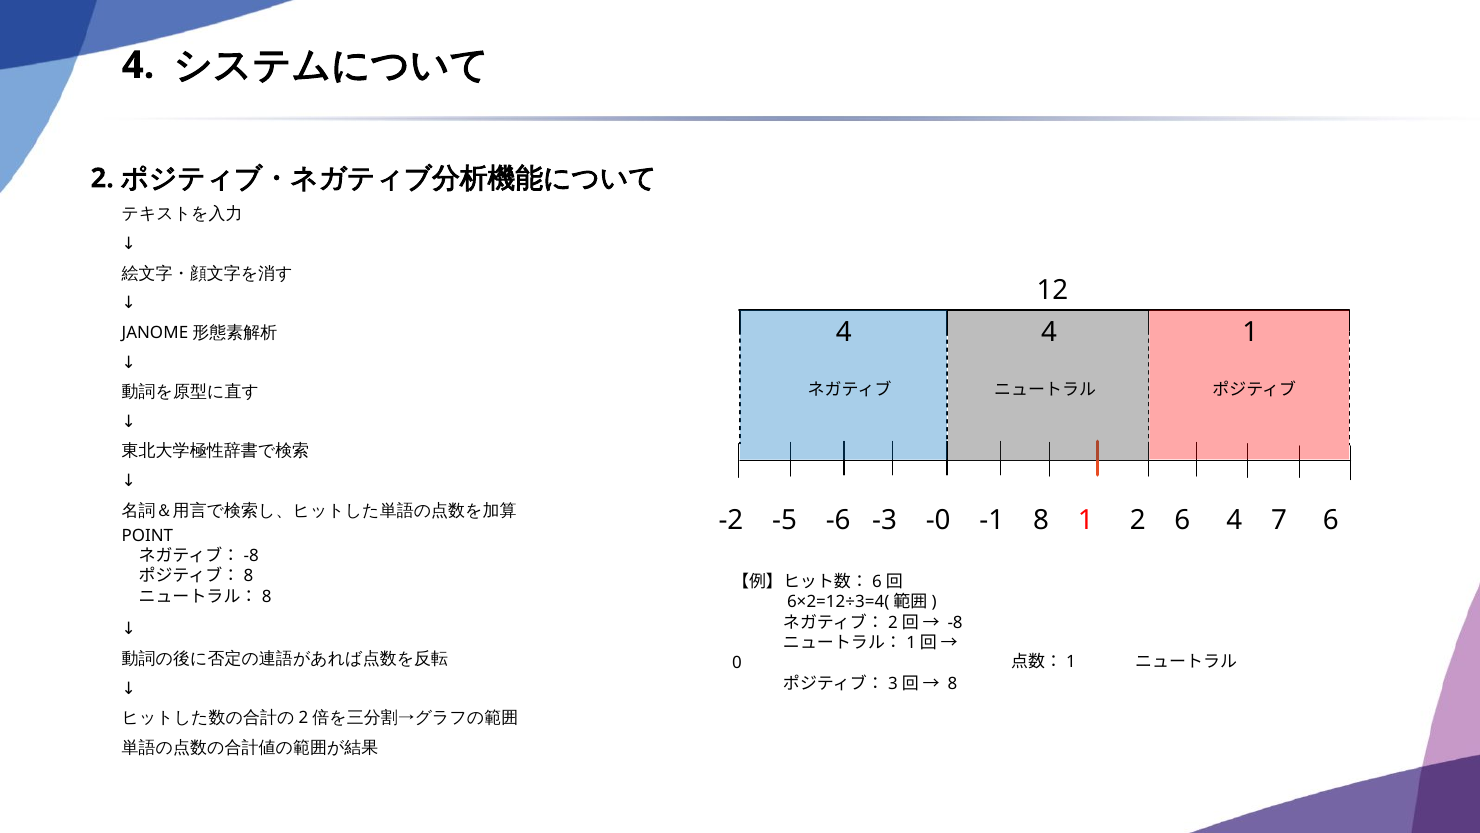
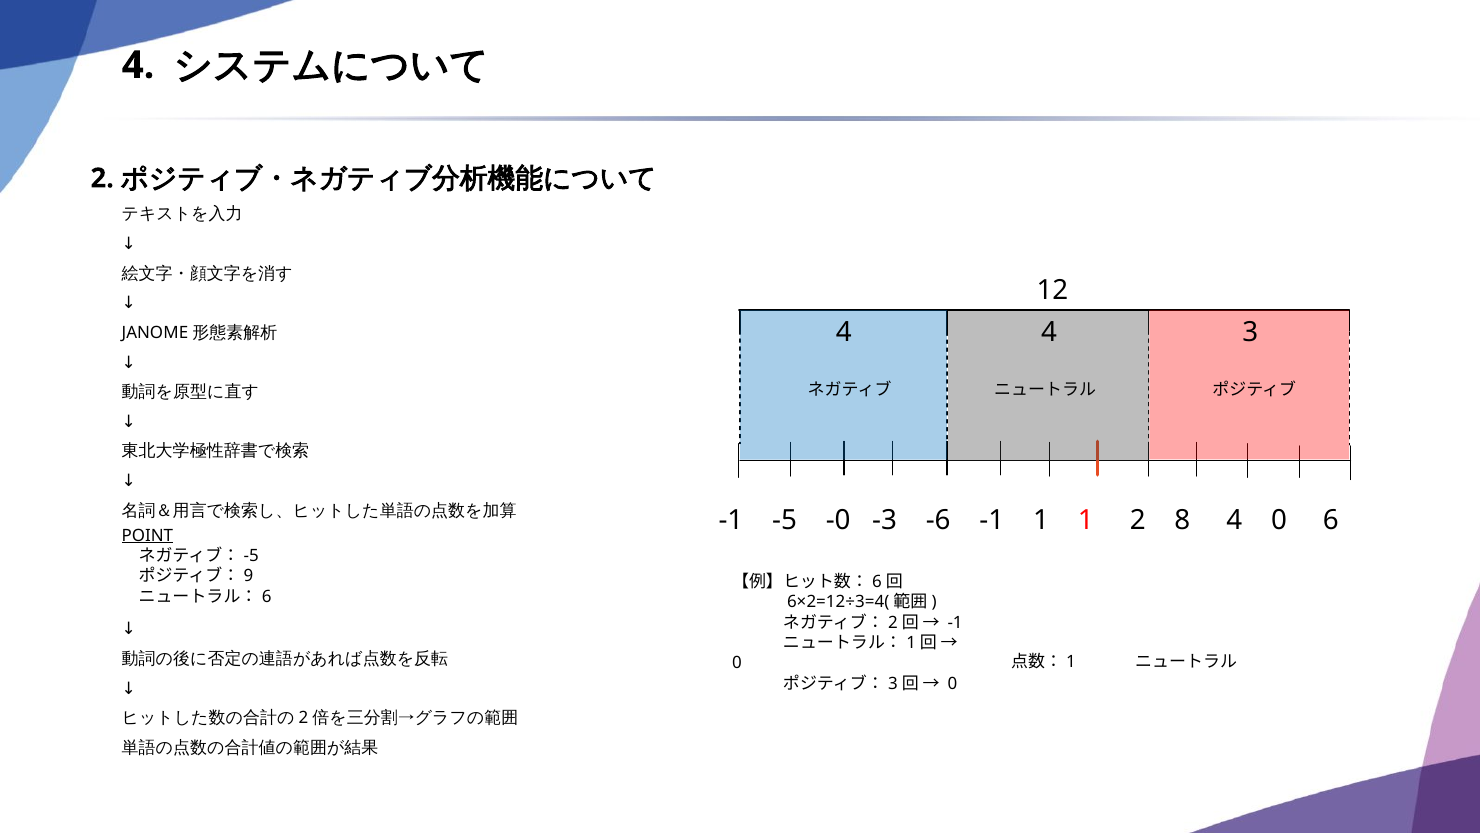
4 1: 1 -> 3 (1250, 332)
-2: -2 -> -1 (731, 520)
-6: -6 -> -0 (838, 520)
-0: -0 -> -6 (938, 520)
-1 8: 8 -> 1 (1041, 520)
2 6: 6 -> 8 (1182, 520)
4 7: 7 -> 0 (1279, 520)
POINT underline: none -> present (147, 535)
-8: -8 -> -5 (251, 556)
8: 8 -> 9 (248, 576)
8: 8 -> 6 (267, 596)
-8: -8 -> -1 (955, 622)
8: 8 -> 0 (952, 683)
